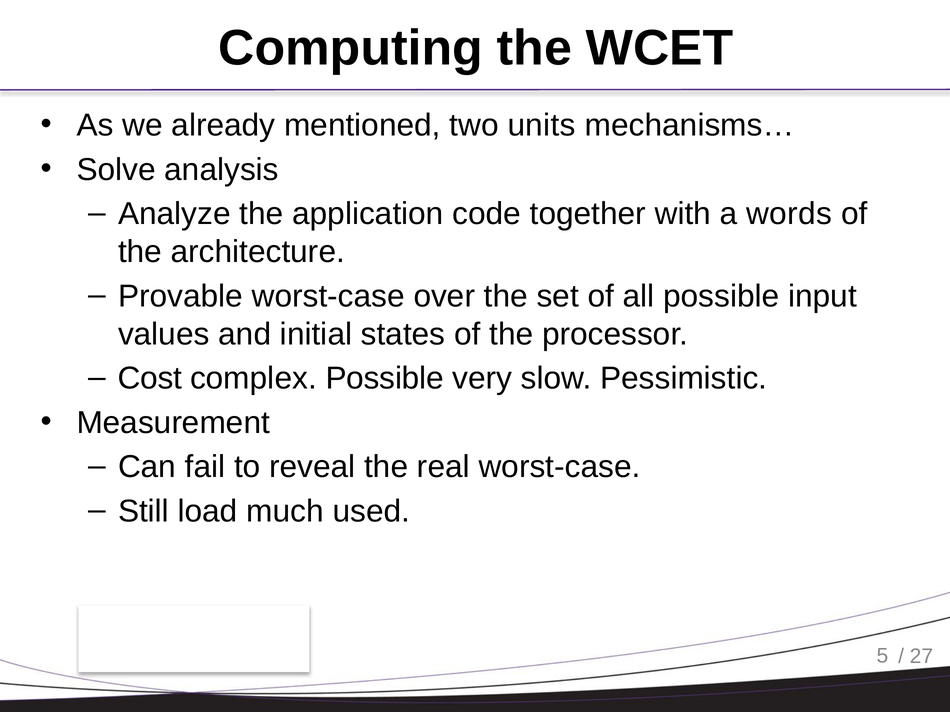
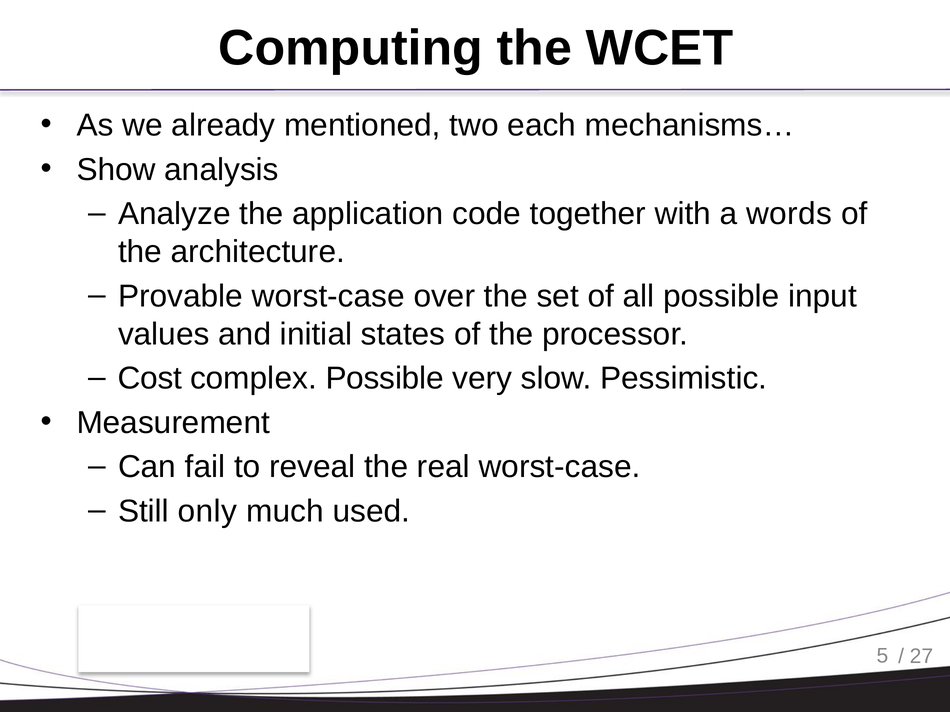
units: units -> each (542, 125)
Solve: Solve -> Show (116, 170)
load: load -> only (207, 512)
